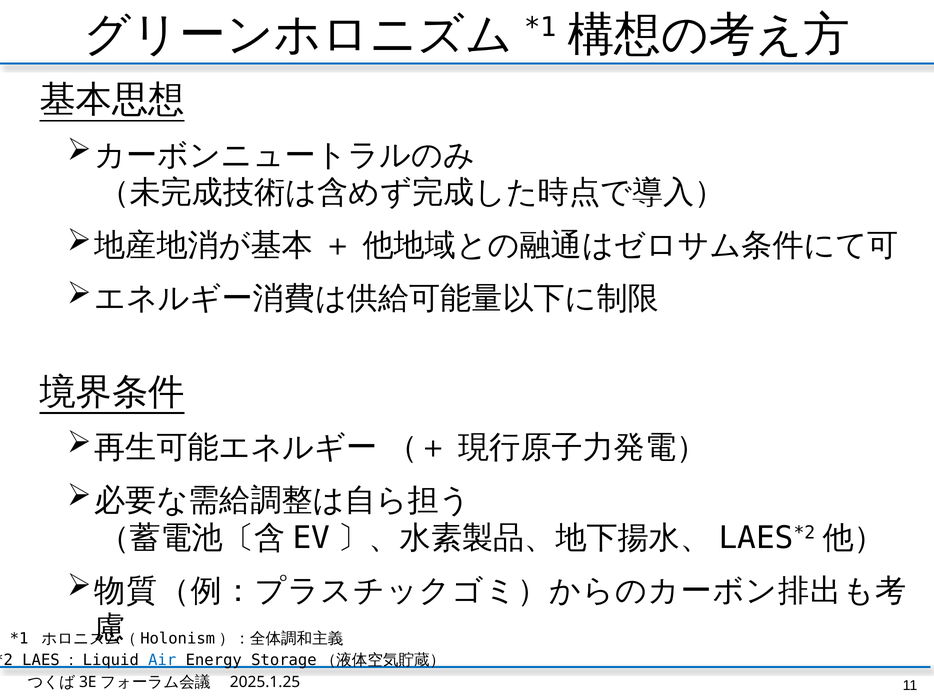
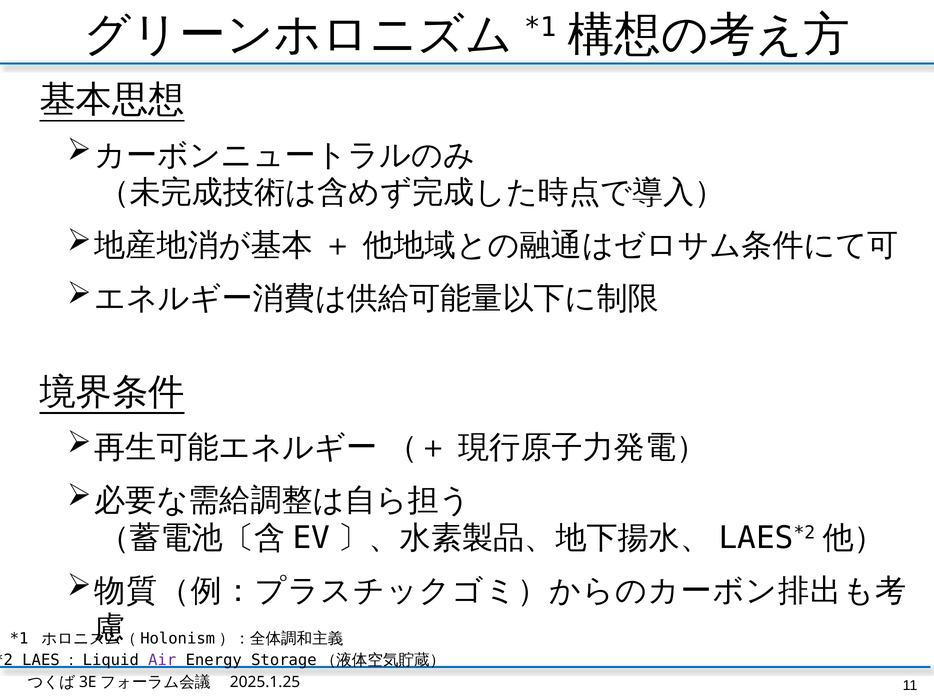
Air colour: blue -> purple (162, 661)
